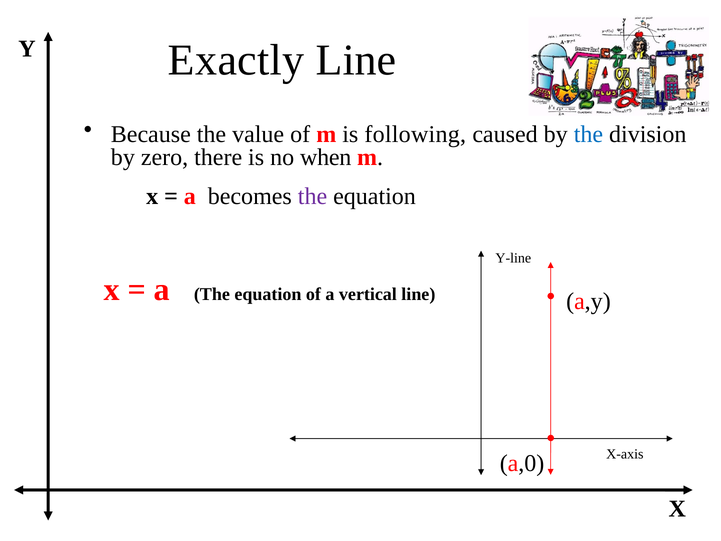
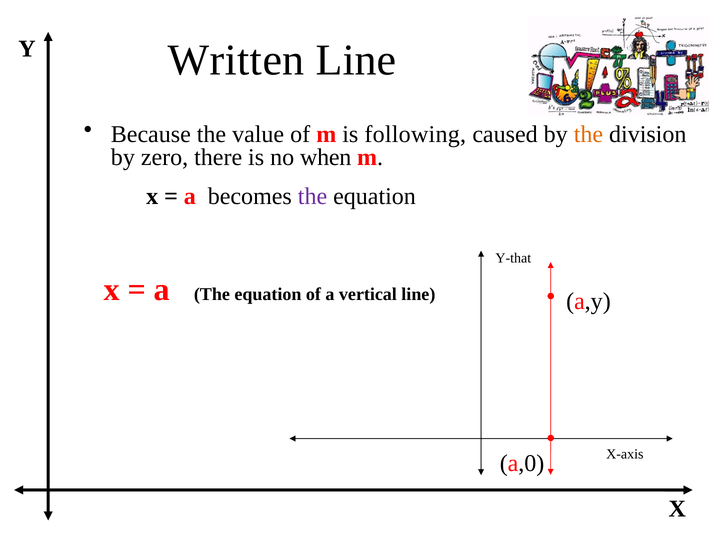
Exactly: Exactly -> Written (236, 60)
the colour: blue -> orange (588, 134)
Y-line: Y-line -> Y-that (513, 258)
